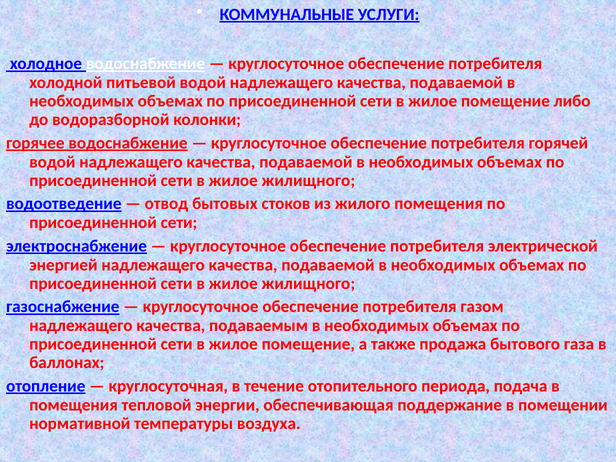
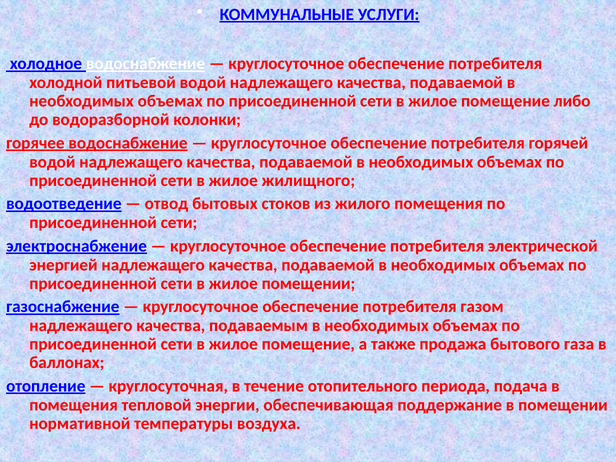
жилищного: жилищного -> помещении (308, 283)
